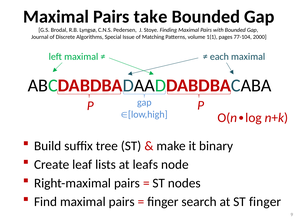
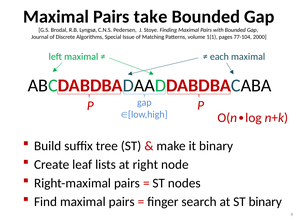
leafs: leafs -> right (145, 164)
ST finger: finger -> binary (265, 201)
